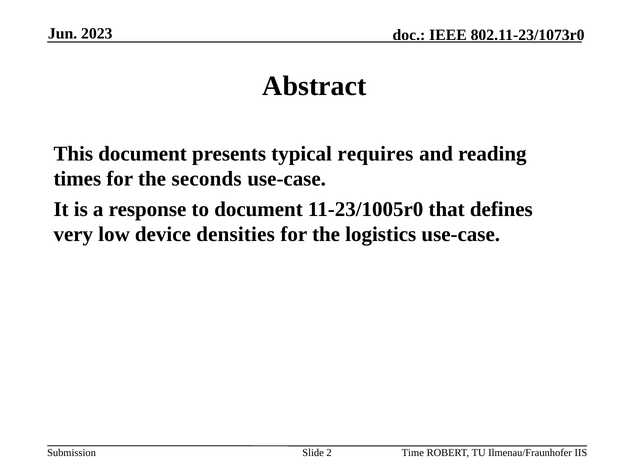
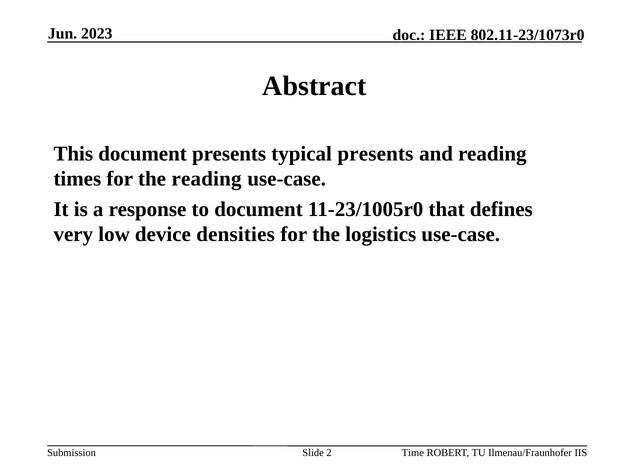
typical requires: requires -> presents (375, 153)
the seconds: seconds -> reading (207, 179)
